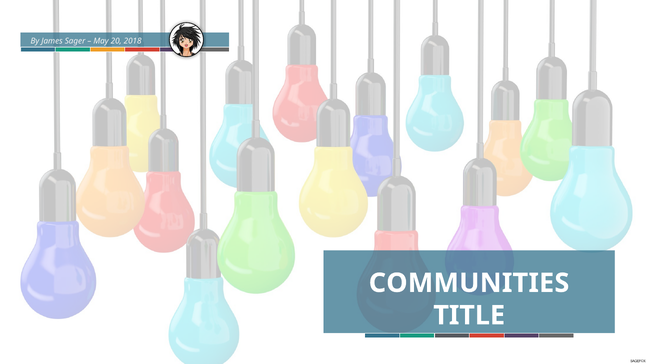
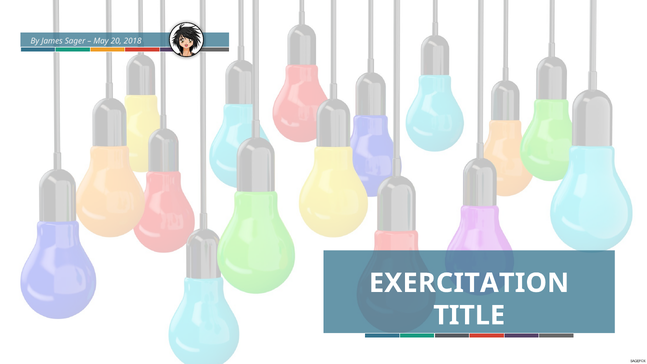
COMMUNITIES: COMMUNITIES -> EXERCITATION (469, 283)
